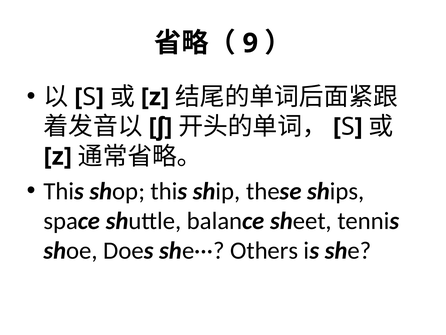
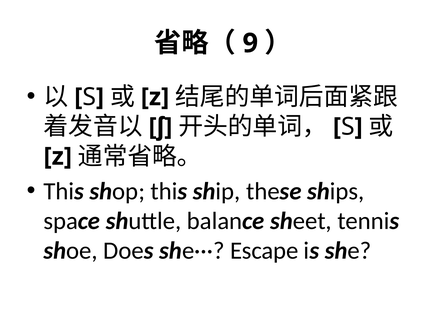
Others: Others -> Escape (264, 250)
